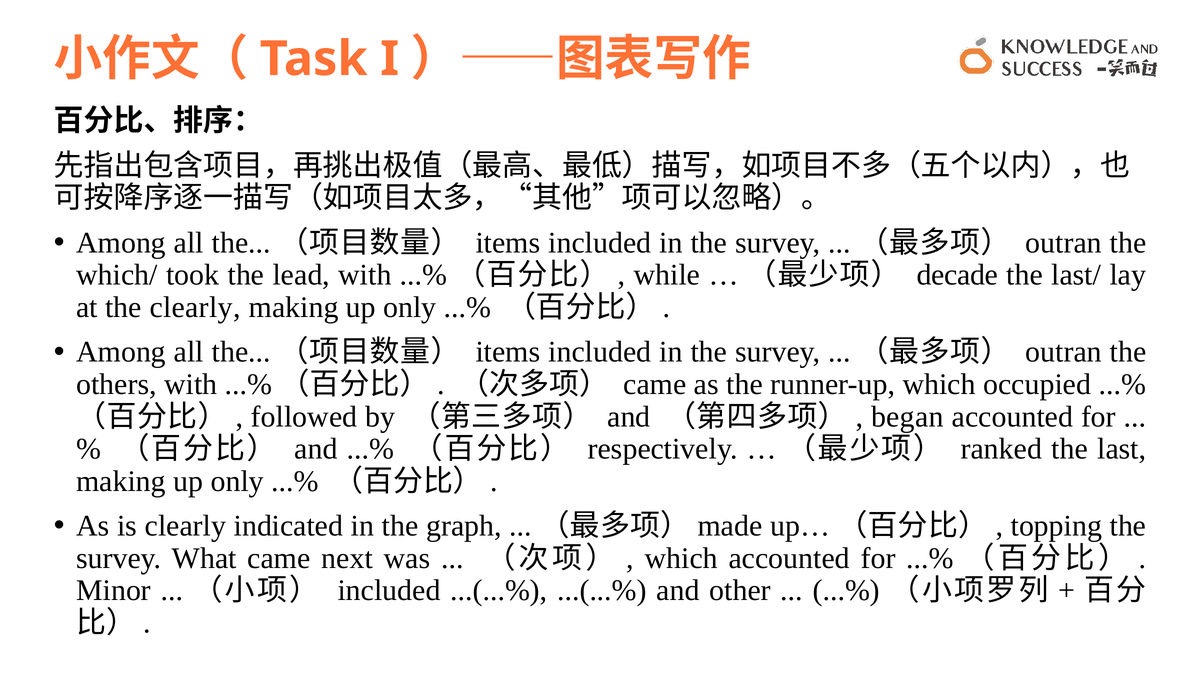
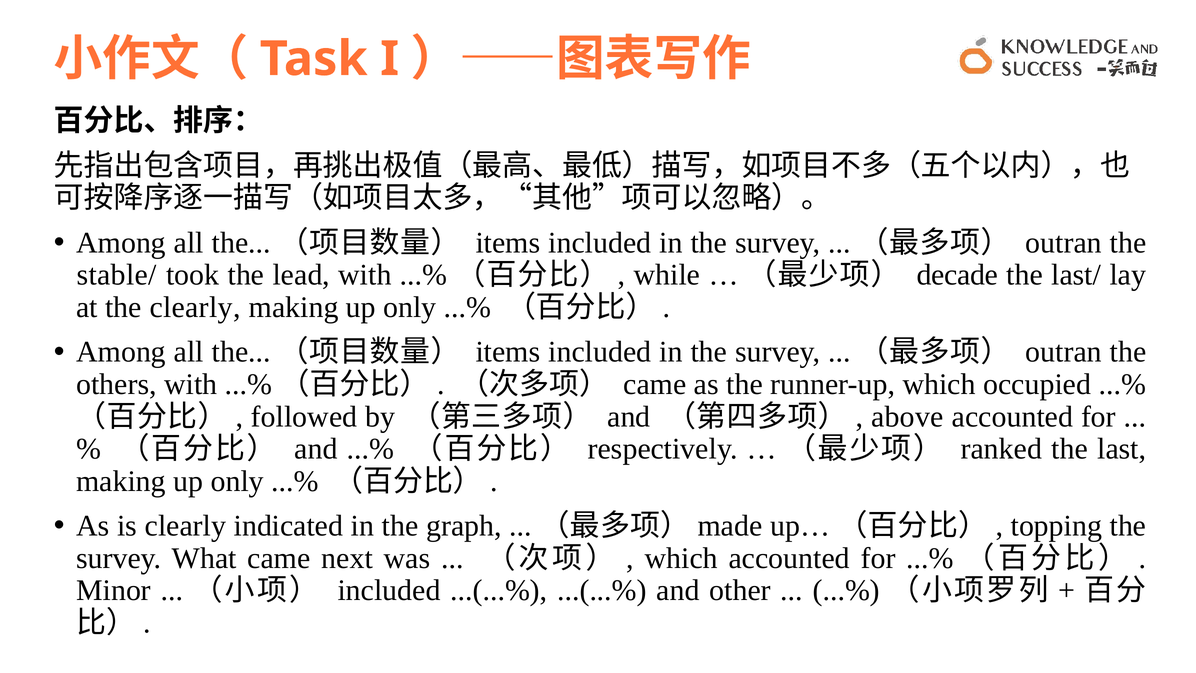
which/: which/ -> stable/ (117, 275)
began: began -> above (907, 417)
